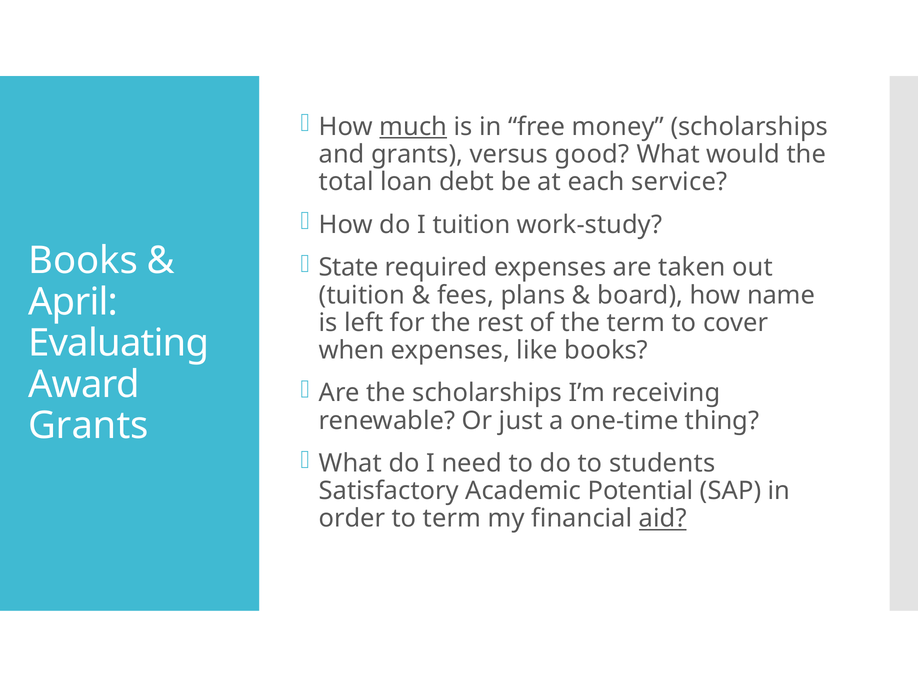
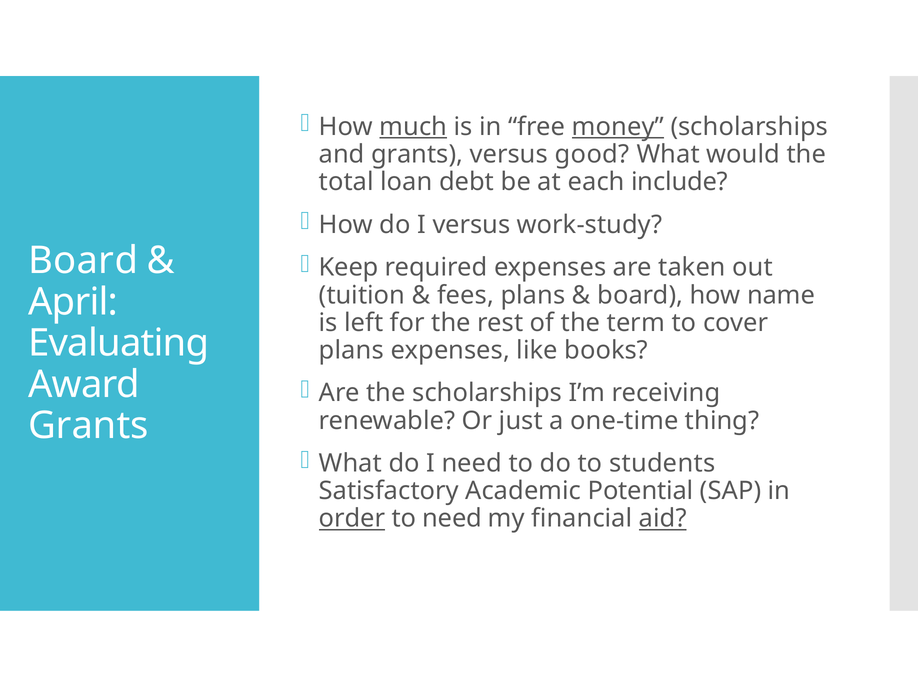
money underline: none -> present (618, 127)
service: service -> include (679, 182)
I tuition: tuition -> versus (471, 225)
Books: Books -> Board (83, 261)
State: State -> Keep (349, 268)
when: when -> plans (351, 351)
order underline: none -> present (352, 519)
to term: term -> need (452, 519)
